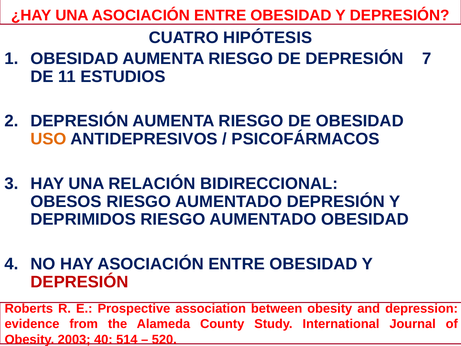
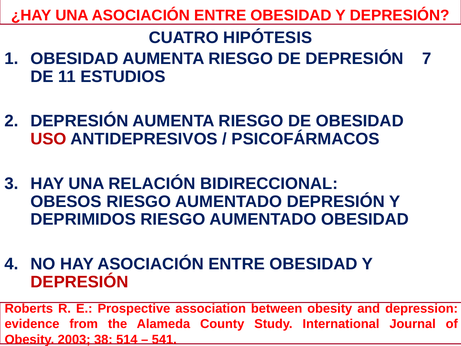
USO colour: orange -> red (49, 139)
40: 40 -> 38 (103, 339)
520: 520 -> 541 (164, 339)
